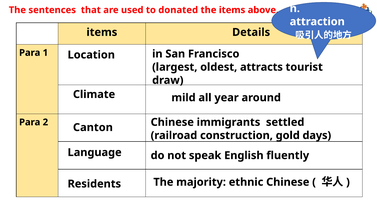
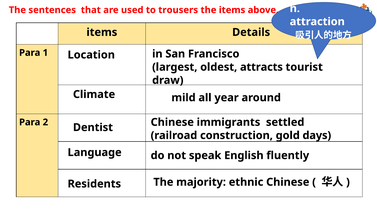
donated: donated -> trousers (178, 10)
Canton: Canton -> Dentist (93, 127)
